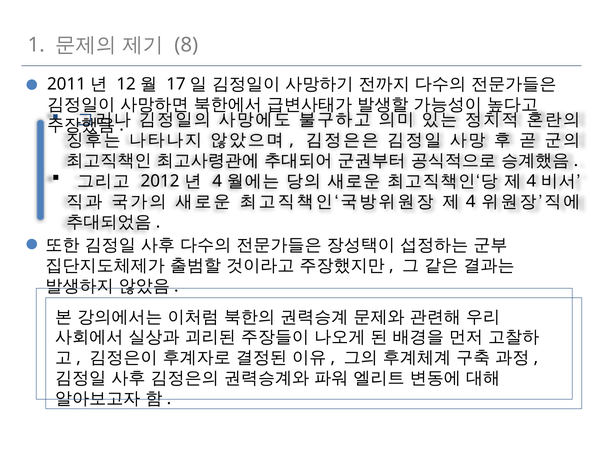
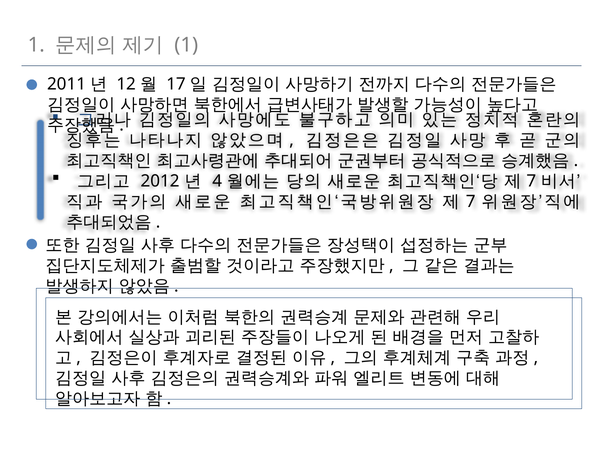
8: 8 -> 1 (186, 45)
4: 4 -> 7 (531, 181)
4: 4 -> 7 (471, 201)
